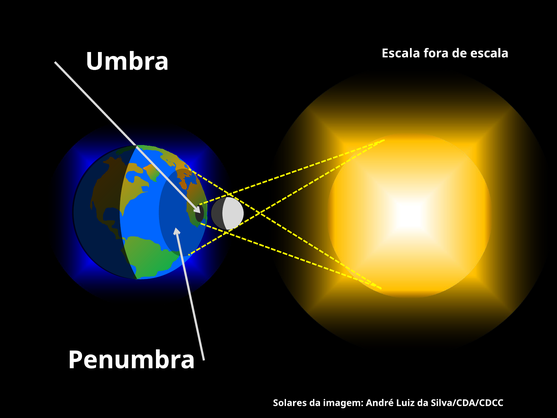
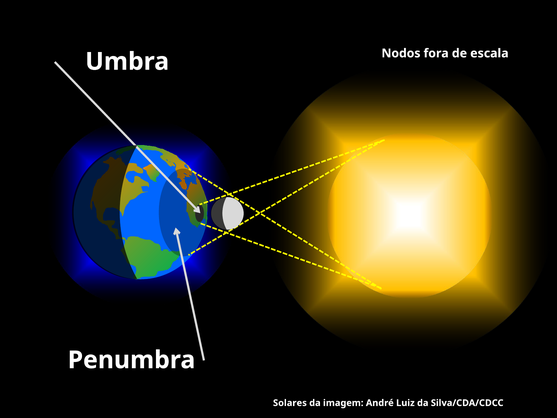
Escala: Escala -> Nodos (401, 53)
